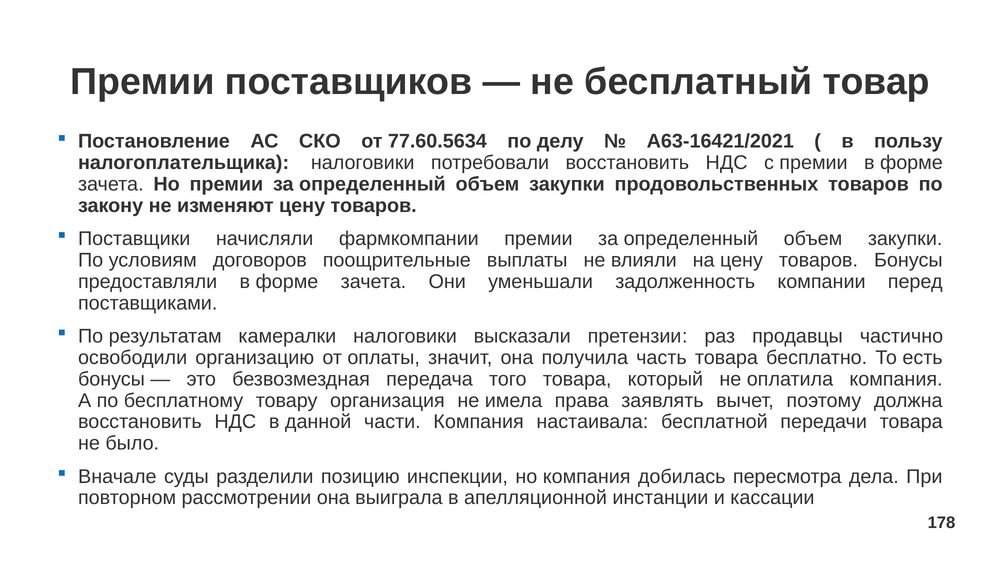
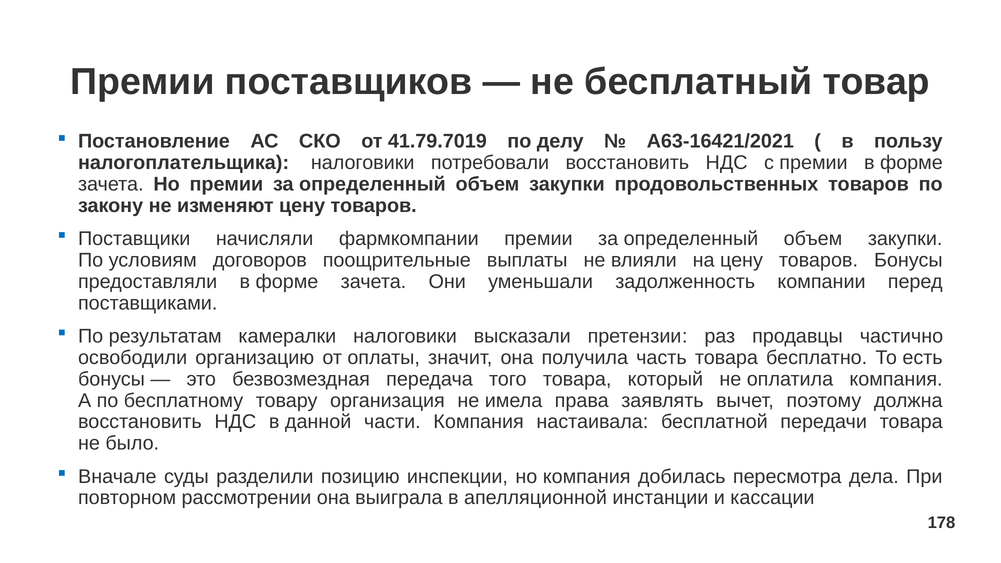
77.60.5634: 77.60.5634 -> 41.79.7019 (437, 141)
